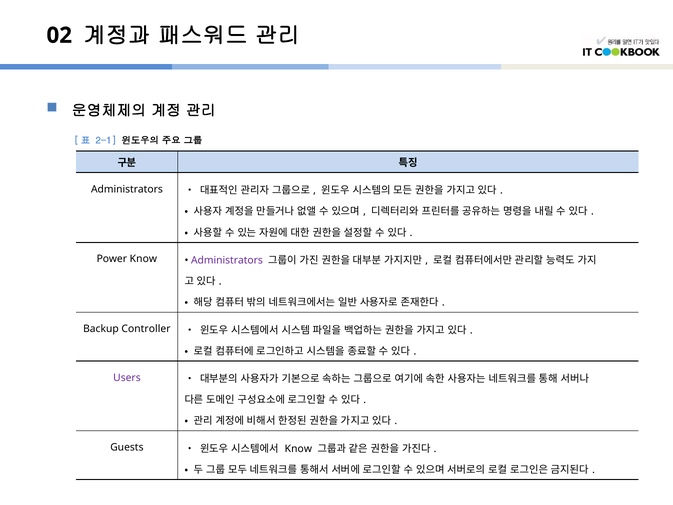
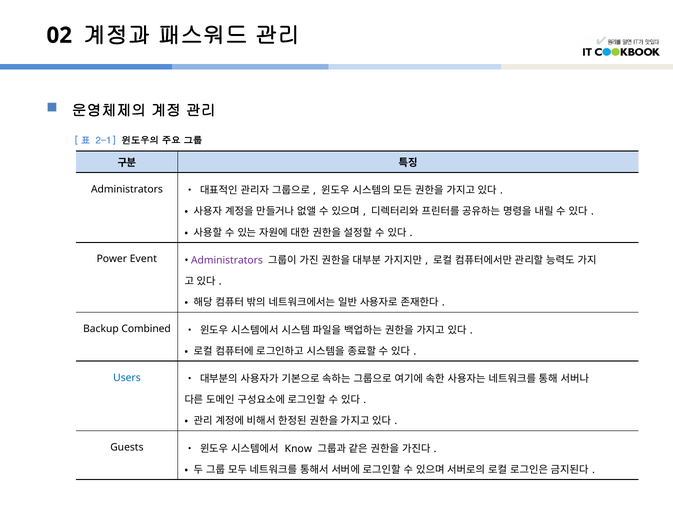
Power Know: Know -> Event (143, 259)
Controller: Controller -> Combined (146, 329)
Users colour: purple -> blue (127, 377)
